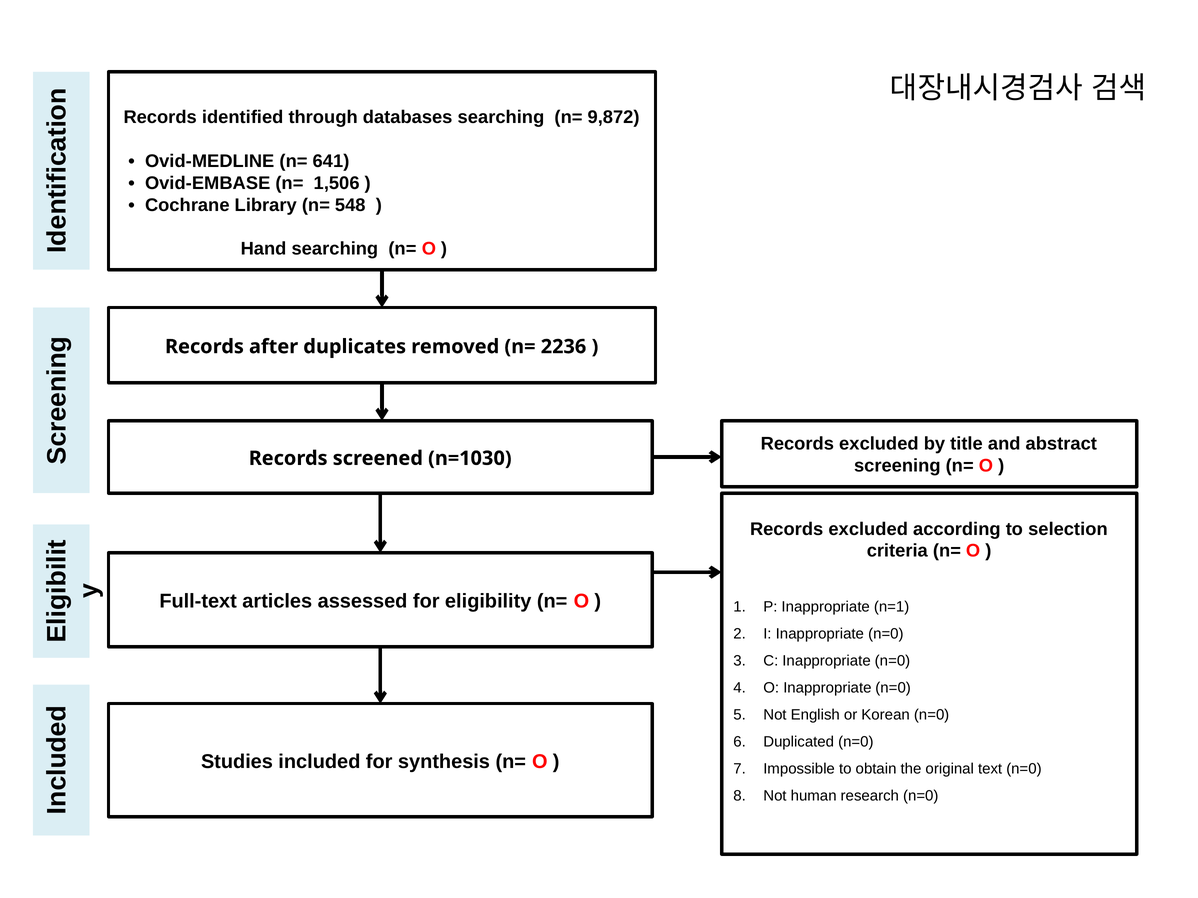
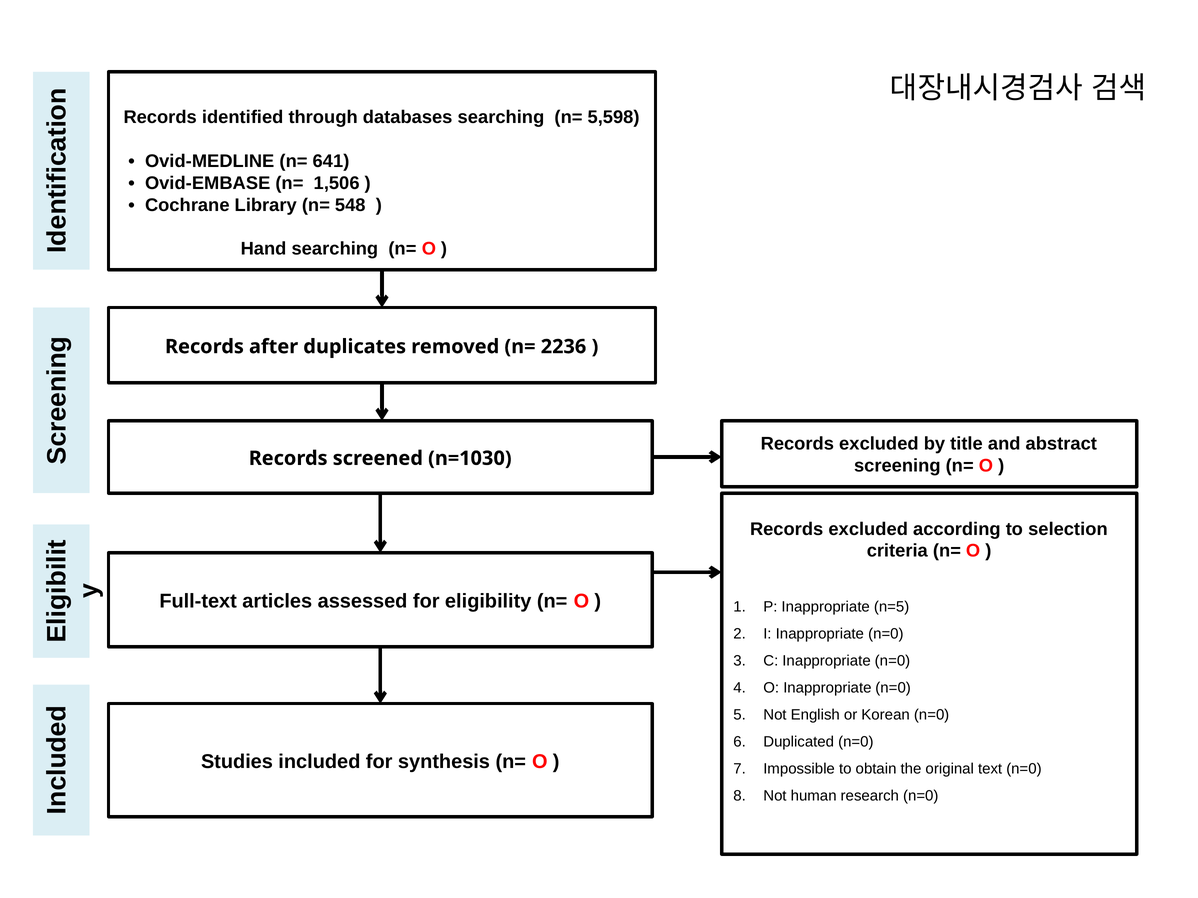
9,872: 9,872 -> 5,598 (614, 117)
n=1: n=1 -> n=5 (892, 607)
